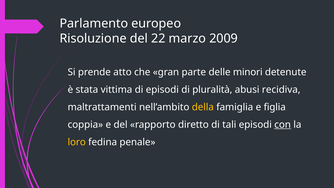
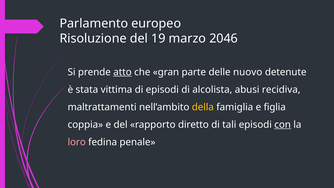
22: 22 -> 19 (158, 38)
2009: 2009 -> 2046 (224, 38)
atto underline: none -> present (122, 72)
minori: minori -> nuovo (248, 72)
pluralità: pluralità -> alcolista (212, 90)
loro colour: yellow -> pink (77, 142)
